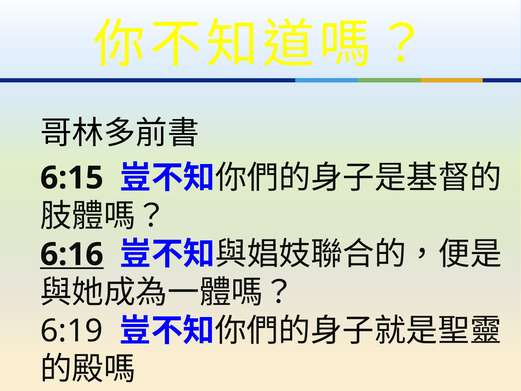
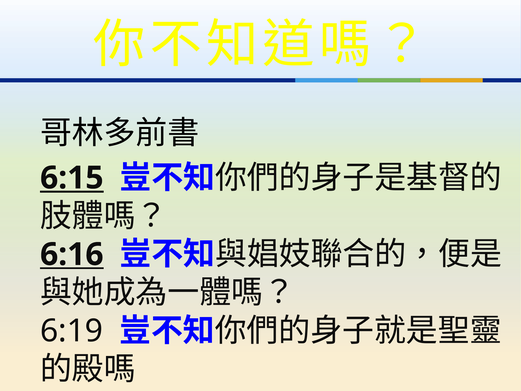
6:15 underline: none -> present (72, 178)
